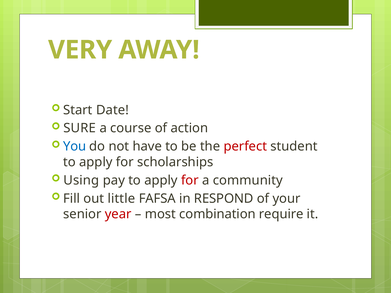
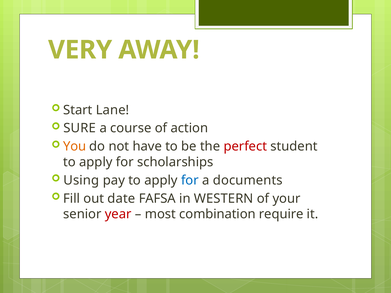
Date: Date -> Lane (113, 110)
You colour: blue -> orange (75, 147)
for colour: red -> blue (190, 180)
community: community -> documents (248, 180)
little: little -> date (121, 199)
RESPOND: RESPOND -> WESTERN (224, 199)
